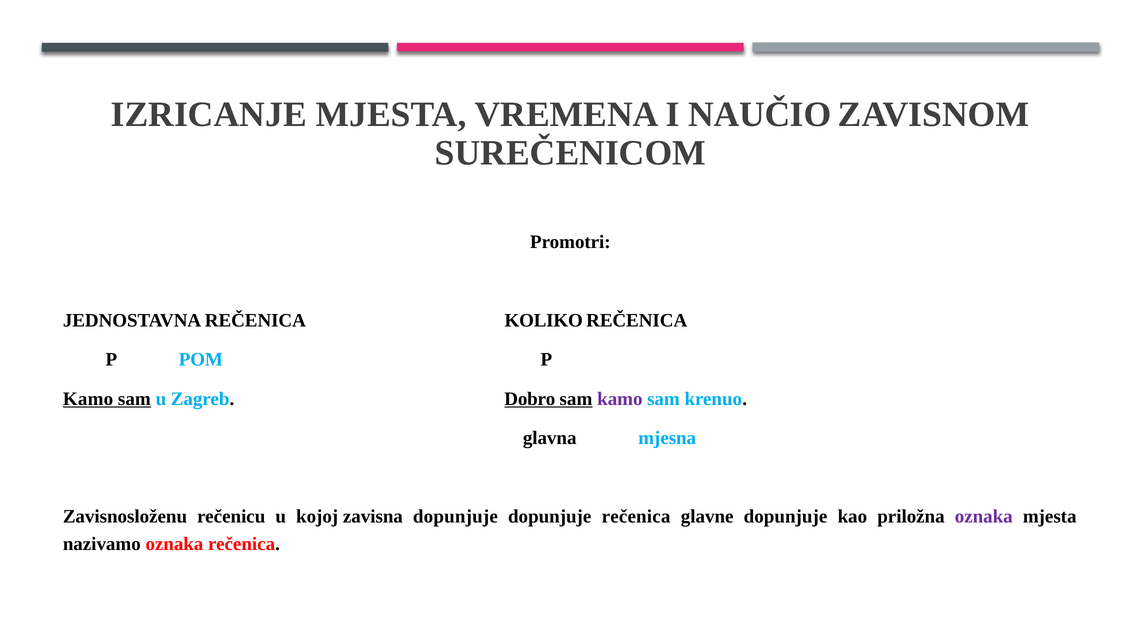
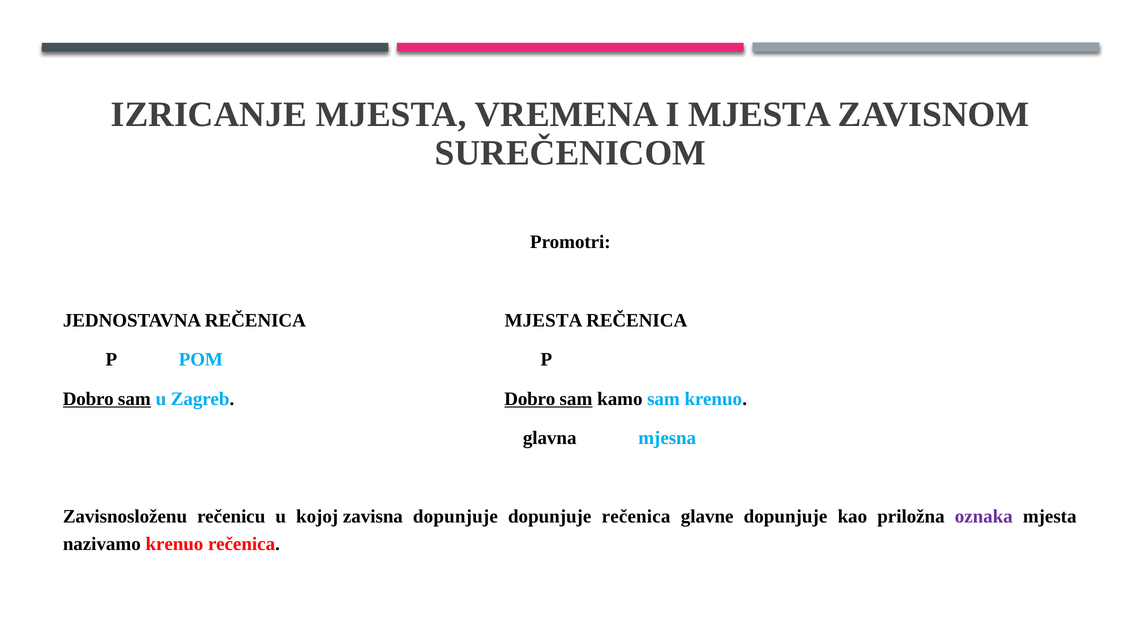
I NAUČIO: NAUČIO -> MJESTA (760, 115)
REČENICA KOLIKO: KOLIKO -> MJESTA (544, 320)
Kamo: Kamo -> Dobro (88, 399)
kamo colour: purple -> black (620, 399)
nazivamo oznaka: oznaka -> krenuo (174, 544)
